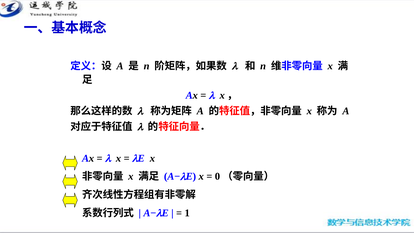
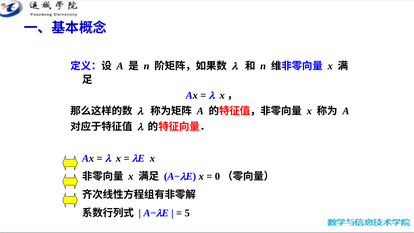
1: 1 -> 5 (187, 213)
